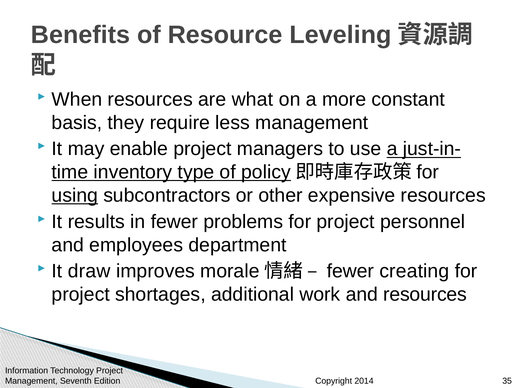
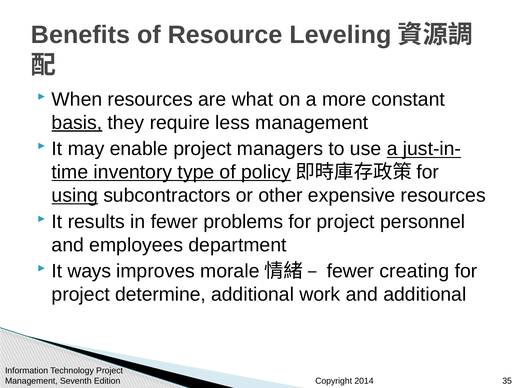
basis underline: none -> present (77, 123)
draw: draw -> ways (89, 271)
shortages: shortages -> determine (160, 294)
and resources: resources -> additional (425, 294)
